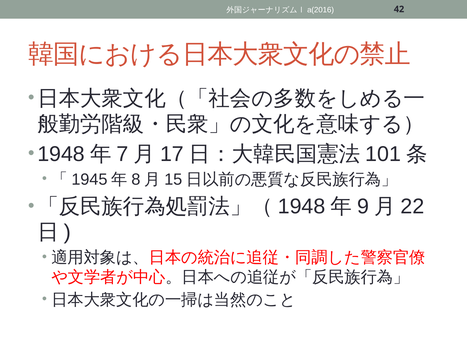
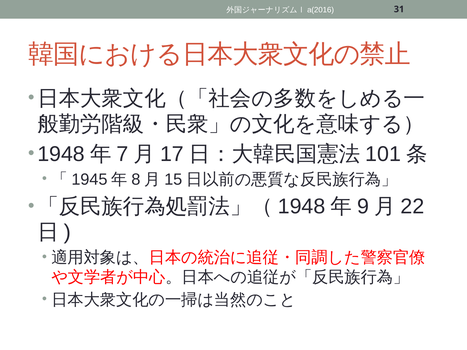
42: 42 -> 31 (399, 9)
